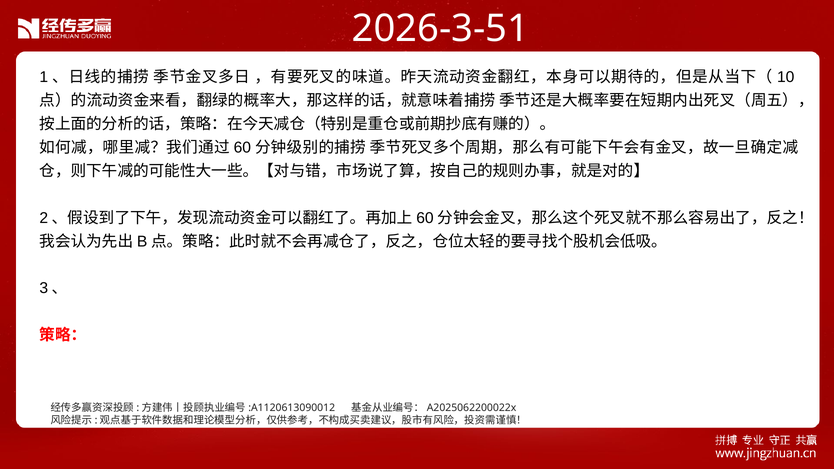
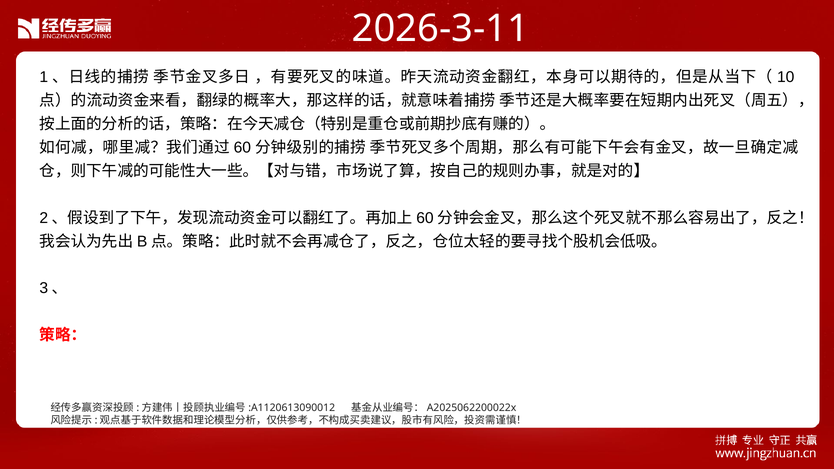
2026-3-51: 2026-3-51 -> 2026-3-11 (440, 29)
